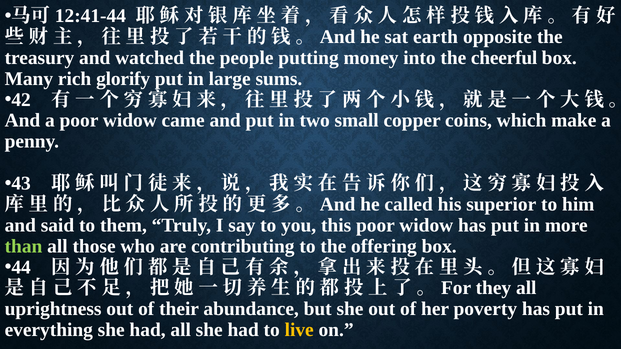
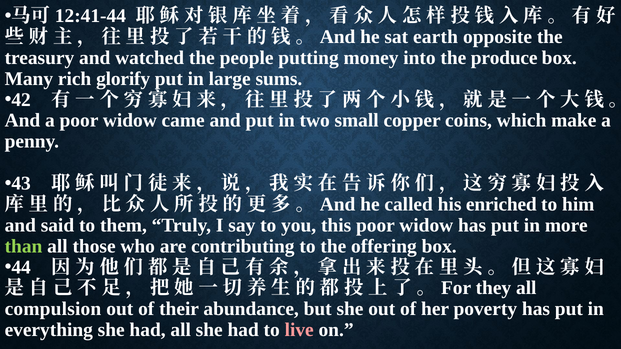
cheerful: cheerful -> produce (504, 58)
superior: superior -> enriched (501, 204)
uprightness: uprightness -> compulsion (53, 309)
live colour: yellow -> pink (299, 330)
